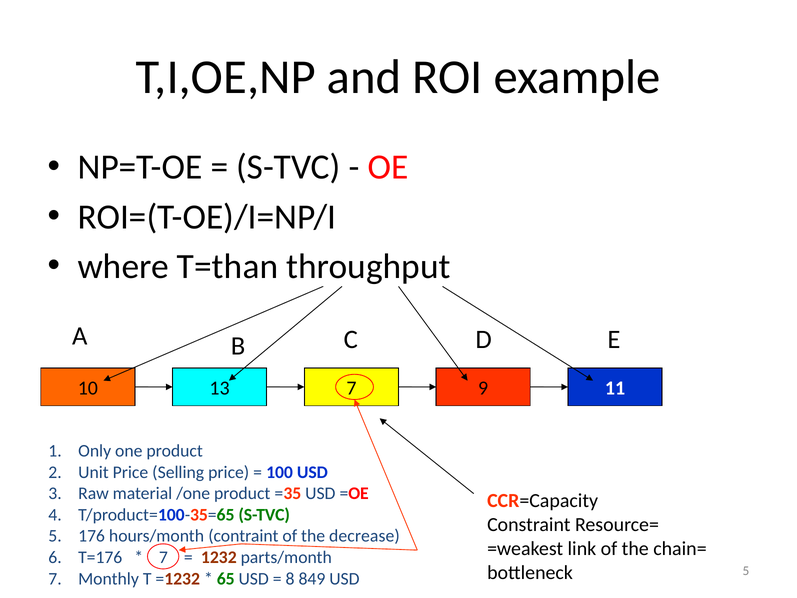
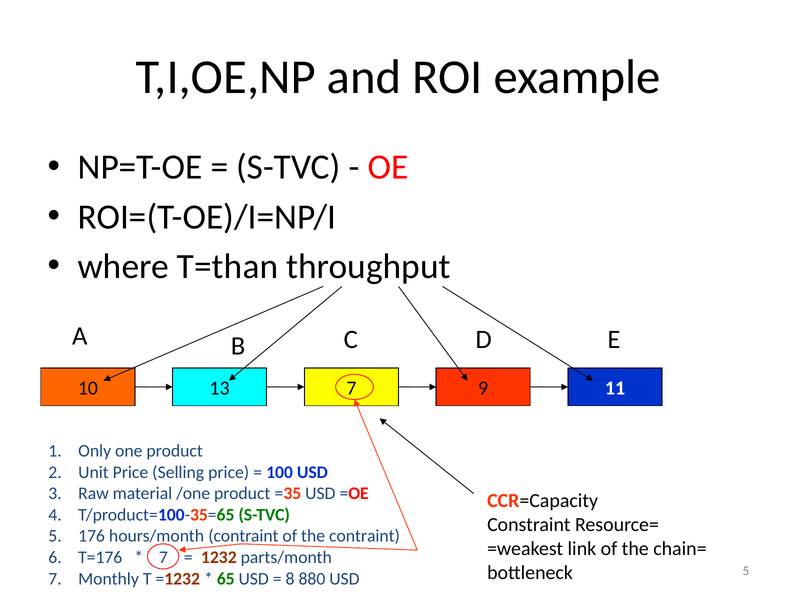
the decrease: decrease -> contraint (364, 536)
849: 849 -> 880 (312, 578)
